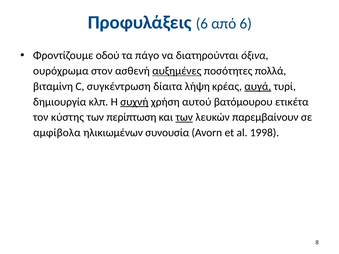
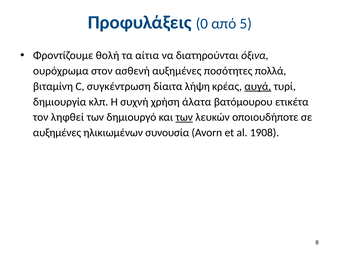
Προφυλάξεις 6: 6 -> 0 (202, 24)
από 6: 6 -> 5 (246, 24)
οδού: οδού -> θολή (108, 56)
πάγο: πάγο -> αίτια (147, 56)
αυξημένες underline: present -> none (177, 71)
συχνή underline: present -> none (134, 102)
αυτού: αυτού -> άλατα (197, 102)
κύστης: κύστης -> ληφθεί (67, 117)
περίπτωση: περίπτωση -> δημιουργό (131, 117)
παρεμβαίνουν: παρεμβαίνουν -> οποιουδήποτε (265, 117)
αμφίβολα: αμφίβολα -> αυξημένες (57, 133)
1998: 1998 -> 1908 (265, 133)
